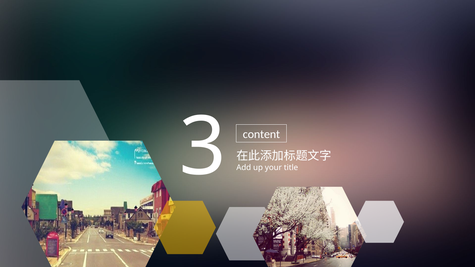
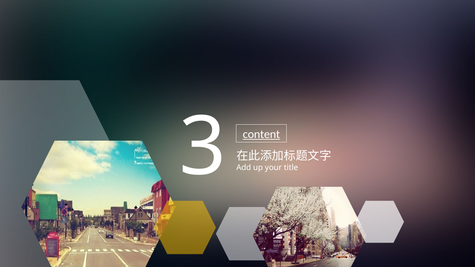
content underline: none -> present (261, 134)
